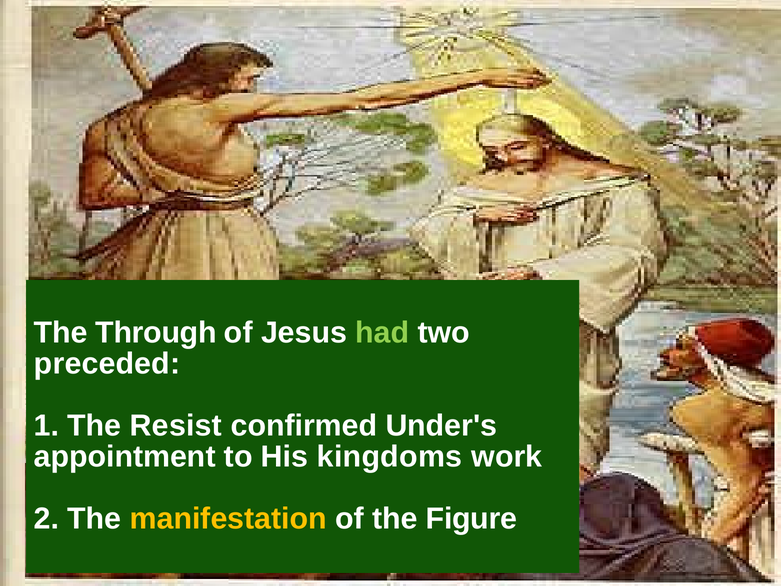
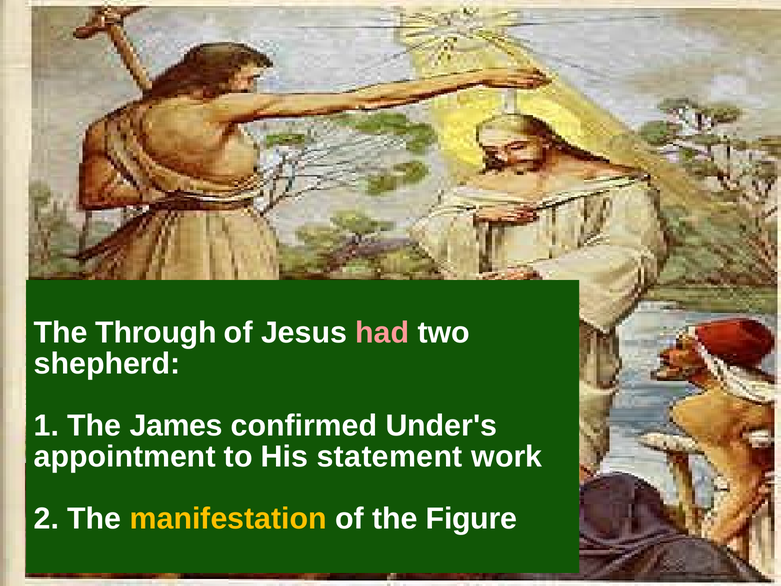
had colour: light green -> pink (382, 333)
preceded: preceded -> shepherd (107, 364)
Resist: Resist -> James (176, 426)
kingdoms: kingdoms -> statement (390, 457)
